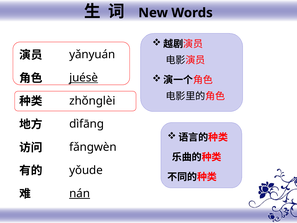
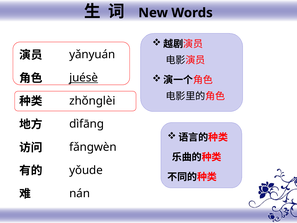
nán underline: present -> none (80, 193)
